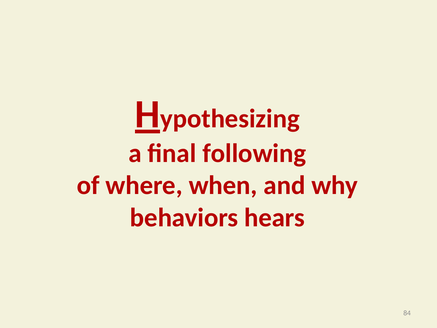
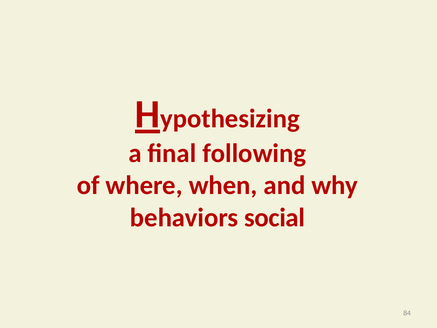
hears: hears -> social (275, 217)
